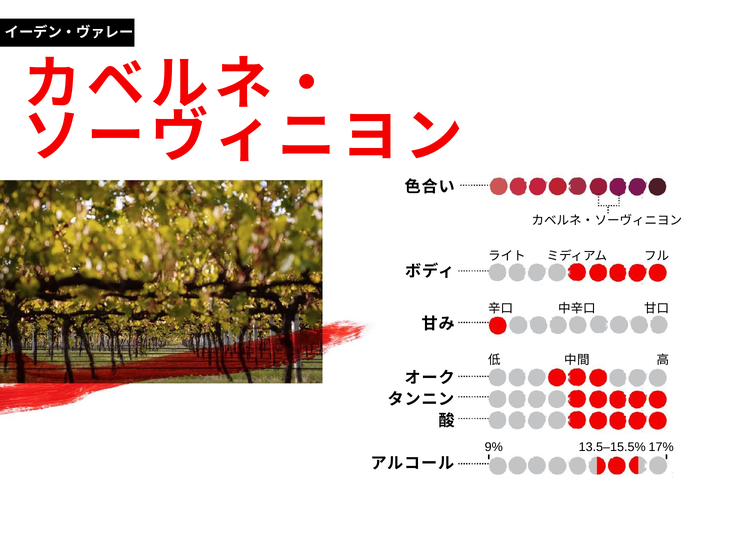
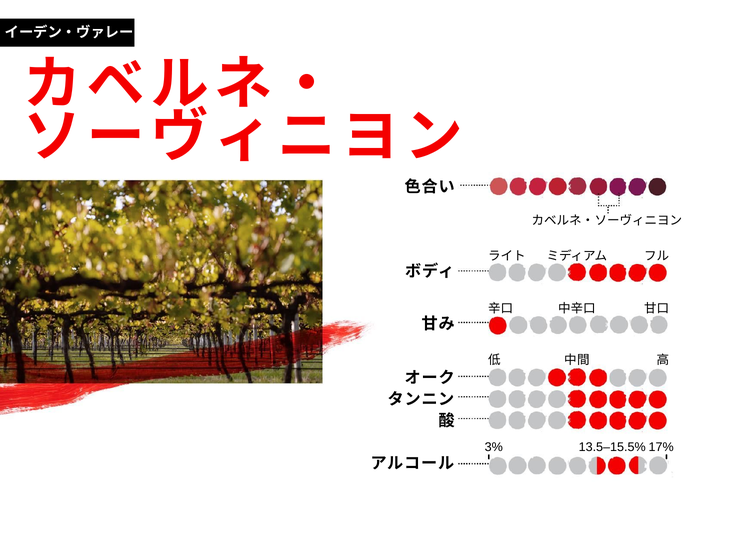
9%: 9% -> 3% (494, 447)
